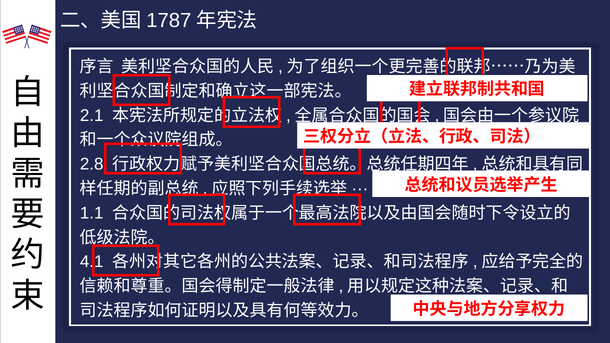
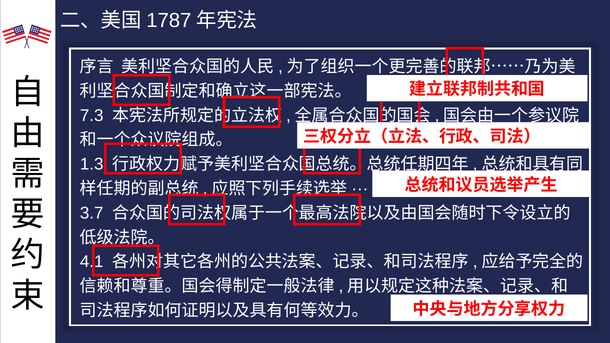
2.1: 2.1 -> 7.3 (92, 116)
2.8: 2.8 -> 1.3 (92, 164)
1.1: 1.1 -> 3.7 (92, 213)
